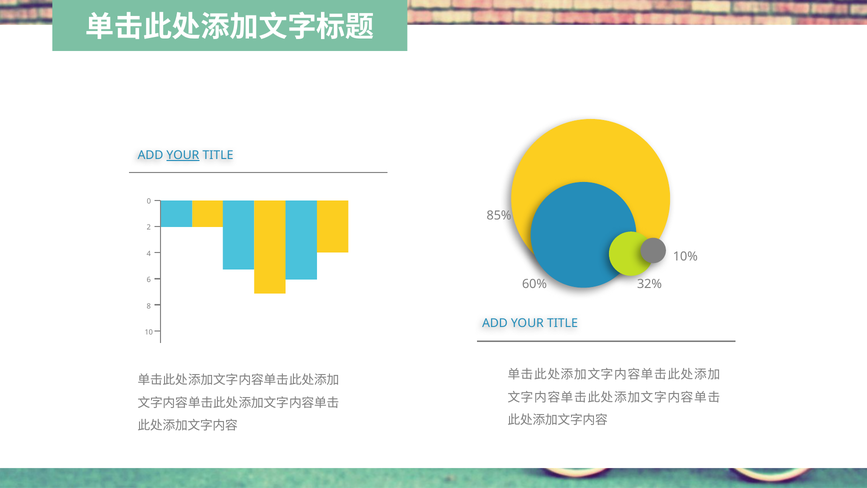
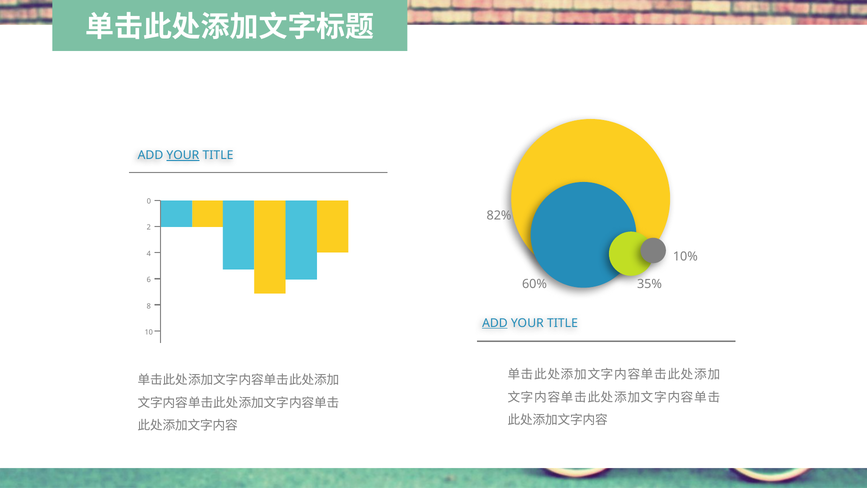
85%: 85% -> 82% (499, 215)
32%: 32% -> 35% (649, 284)
ADD underline: none -> present (495, 323)
